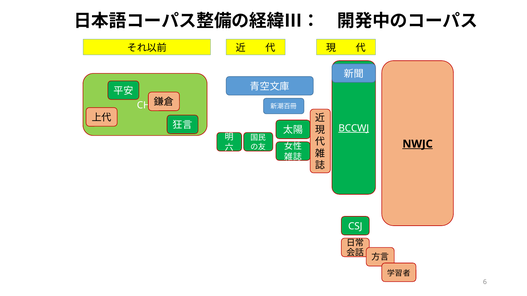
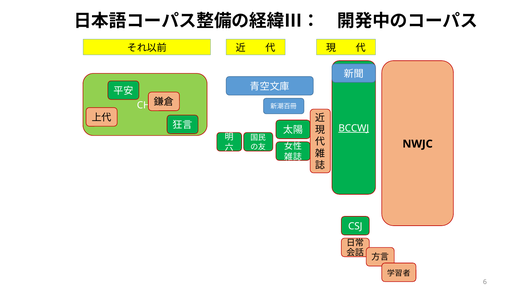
NWJC underline: present -> none (418, 144)
